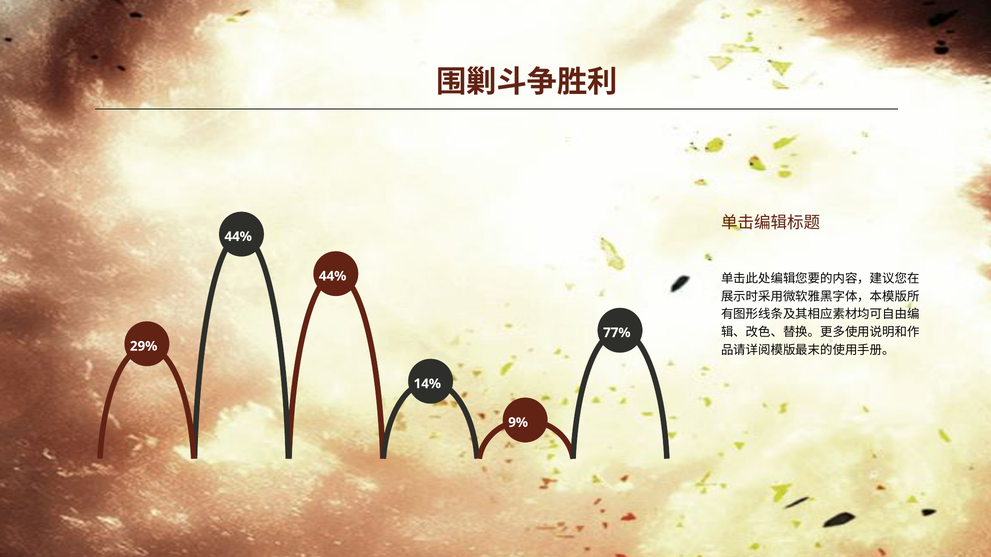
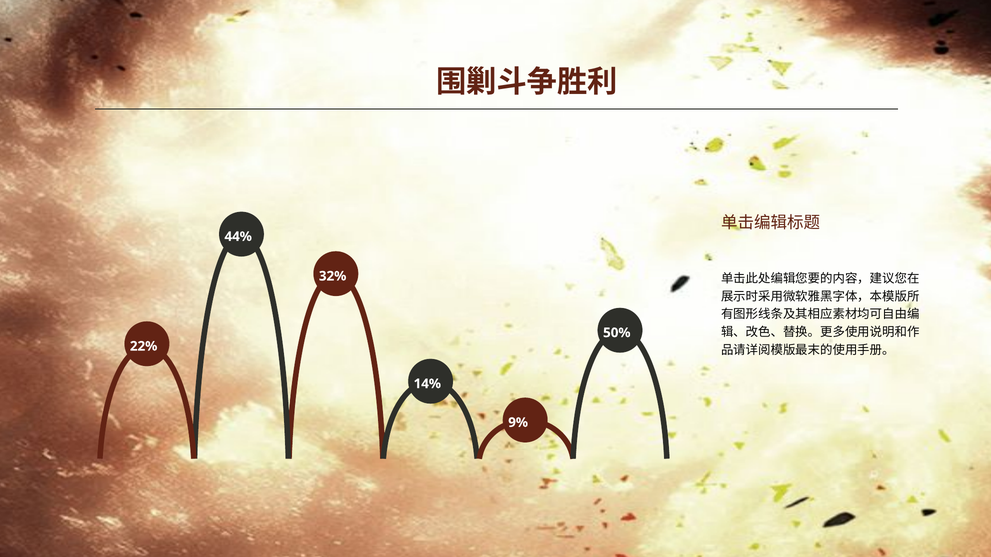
44%: 44% -> 32% (333, 276)
77%: 77% -> 50% (617, 333)
29%: 29% -> 22% (144, 346)
